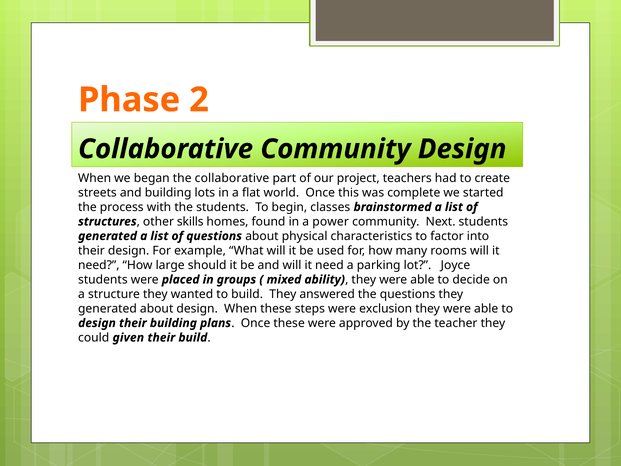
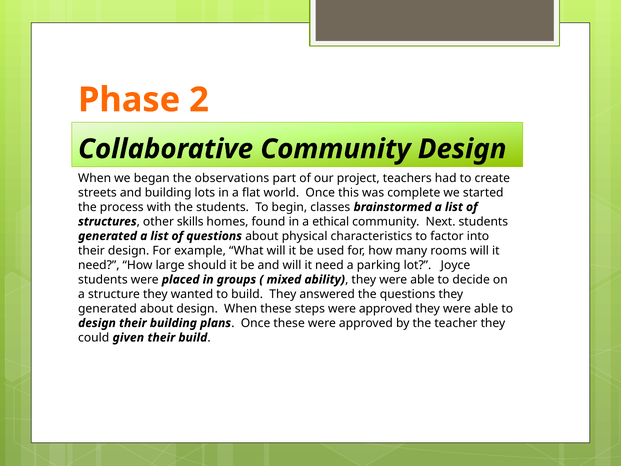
the collaborative: collaborative -> observations (232, 178)
power: power -> ethical (331, 221)
steps were exclusion: exclusion -> approved (386, 308)
